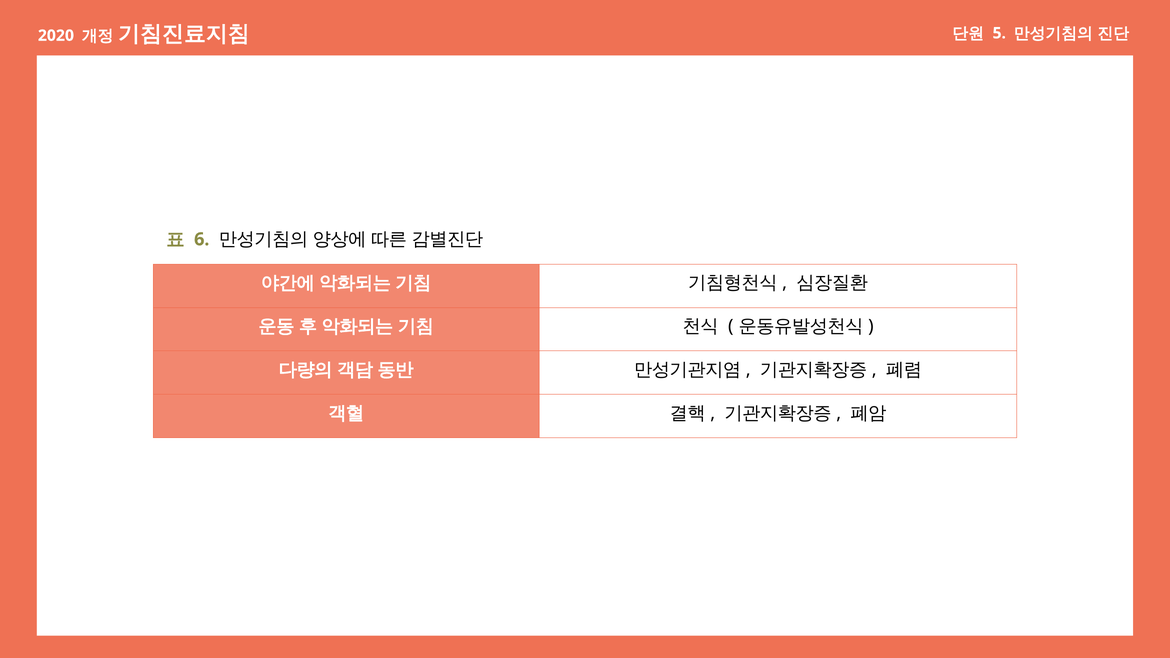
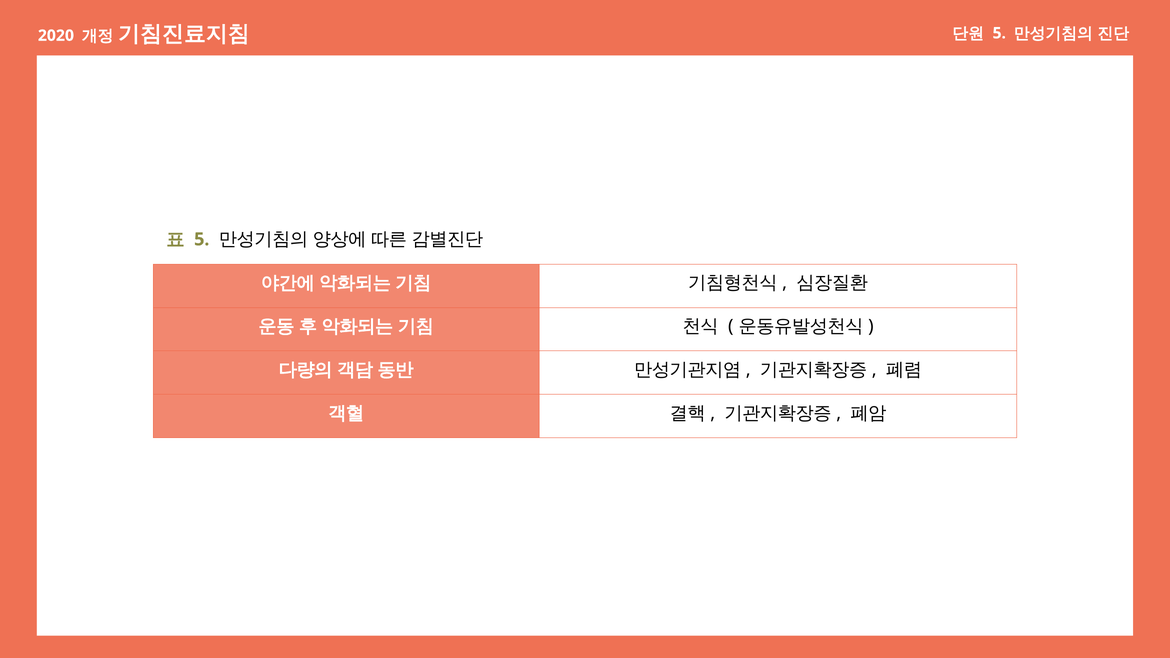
6: 6 -> 5 (202, 239)
